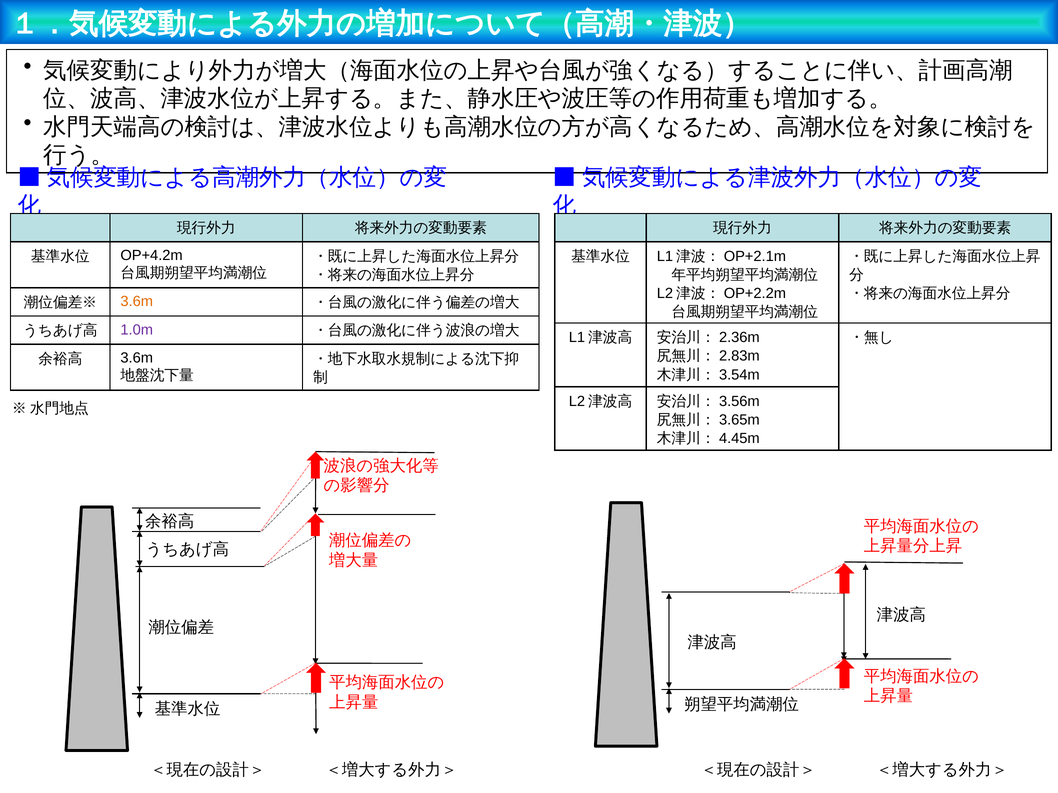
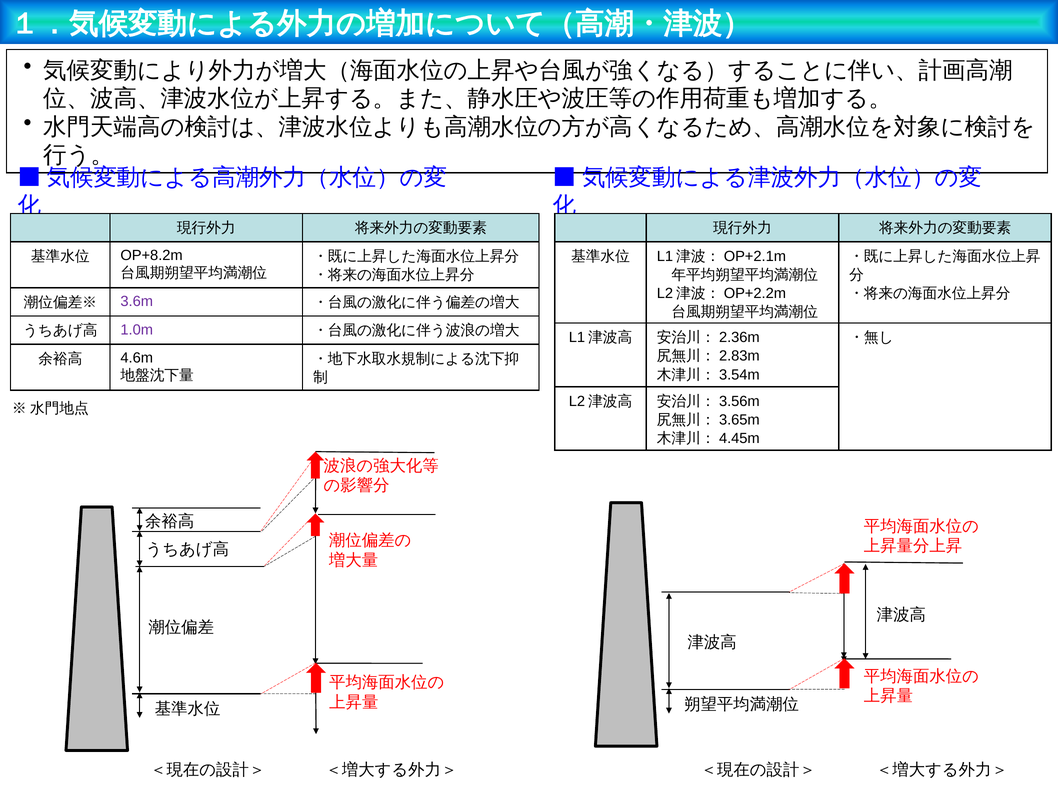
OP+4.2m: OP+4.2m -> OP+8.2m (152, 256)
3.6m colour: orange -> purple (137, 302)
3.6m: 3.6m -> 4.6m (137, 358)
